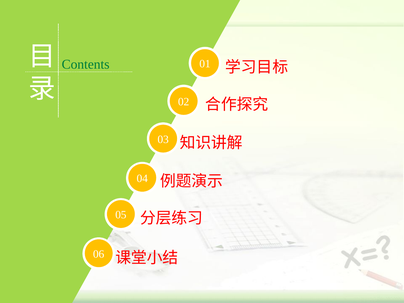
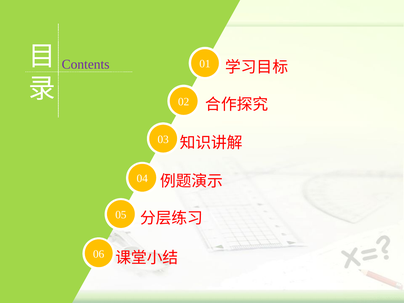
Contents colour: green -> purple (86, 64)
